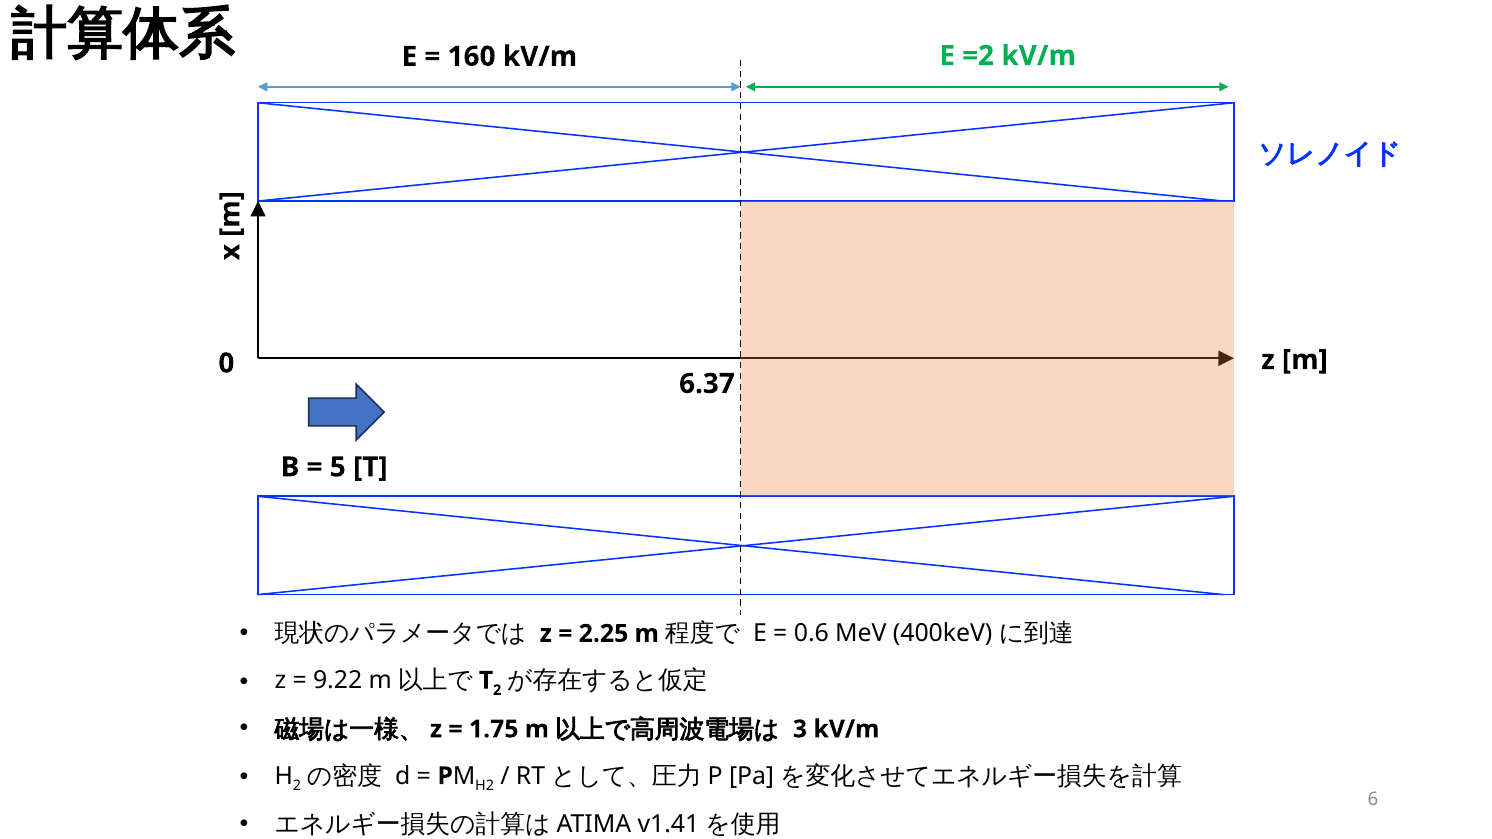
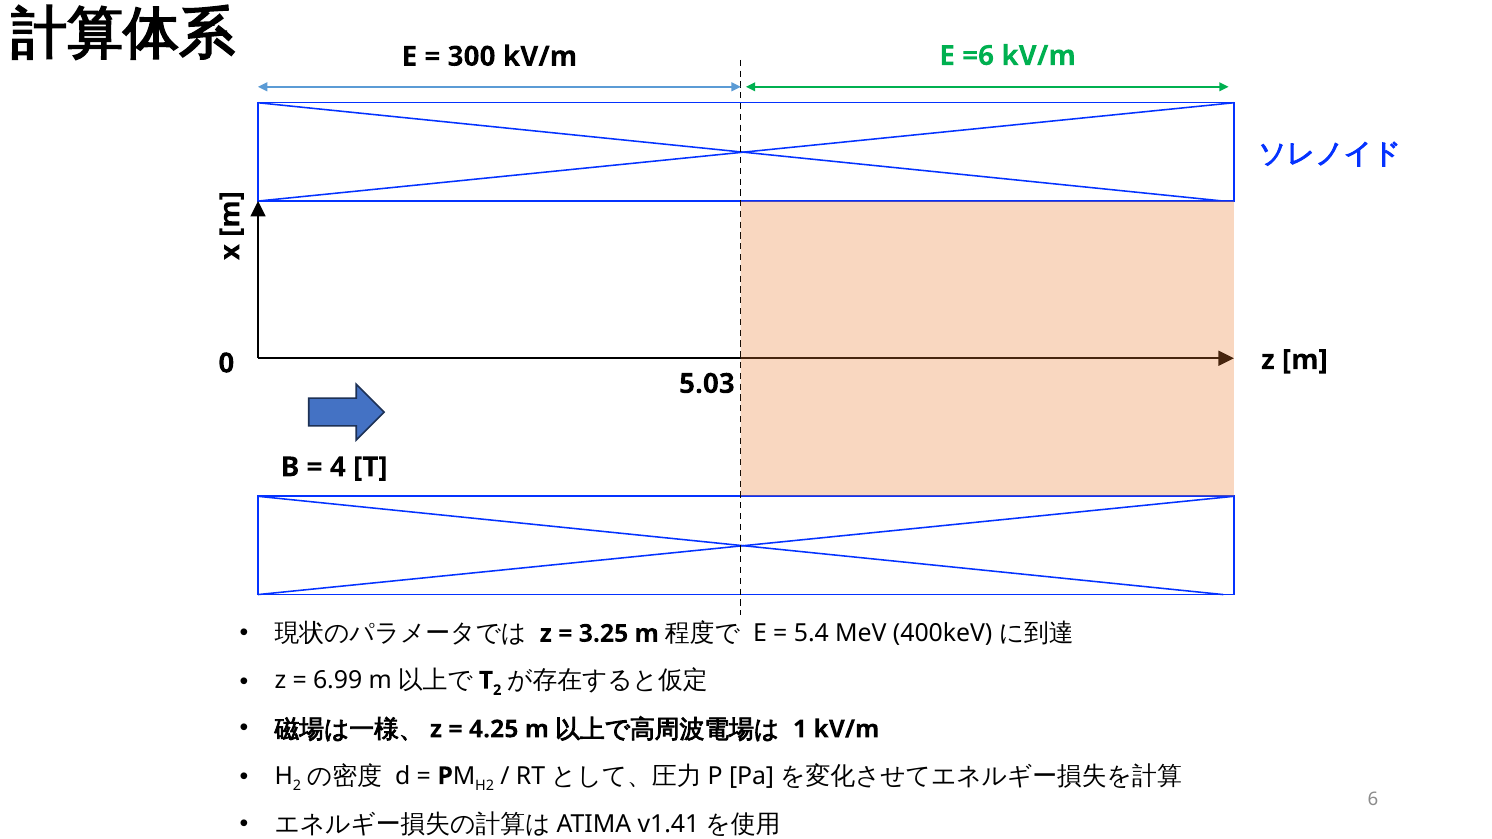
160: 160 -> 300 (472, 57)
=2: =2 -> =6 (978, 56)
6.37: 6.37 -> 5.03 (707, 384)
5: 5 -> 4 (338, 467)
2.25: 2.25 -> 3.25 (604, 634)
0.6: 0.6 -> 5.4 (811, 634)
9.22: 9.22 -> 6.99 (338, 681)
1.75: 1.75 -> 4.25 (494, 729)
3: 3 -> 1 (800, 729)
